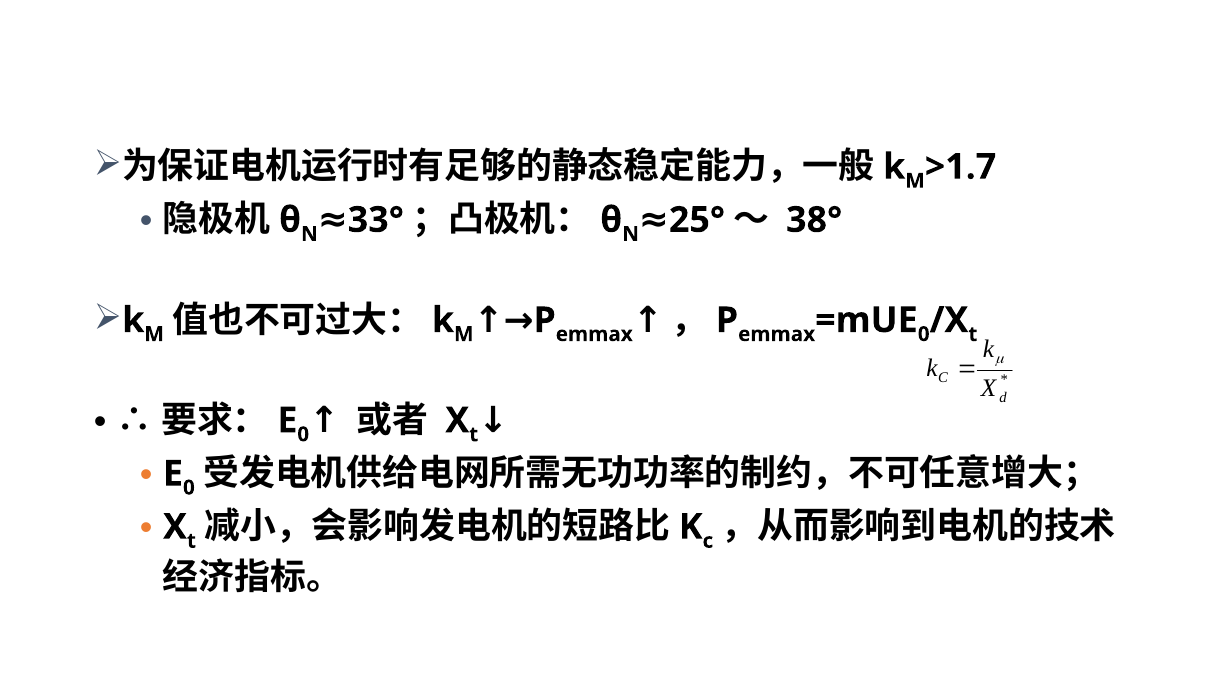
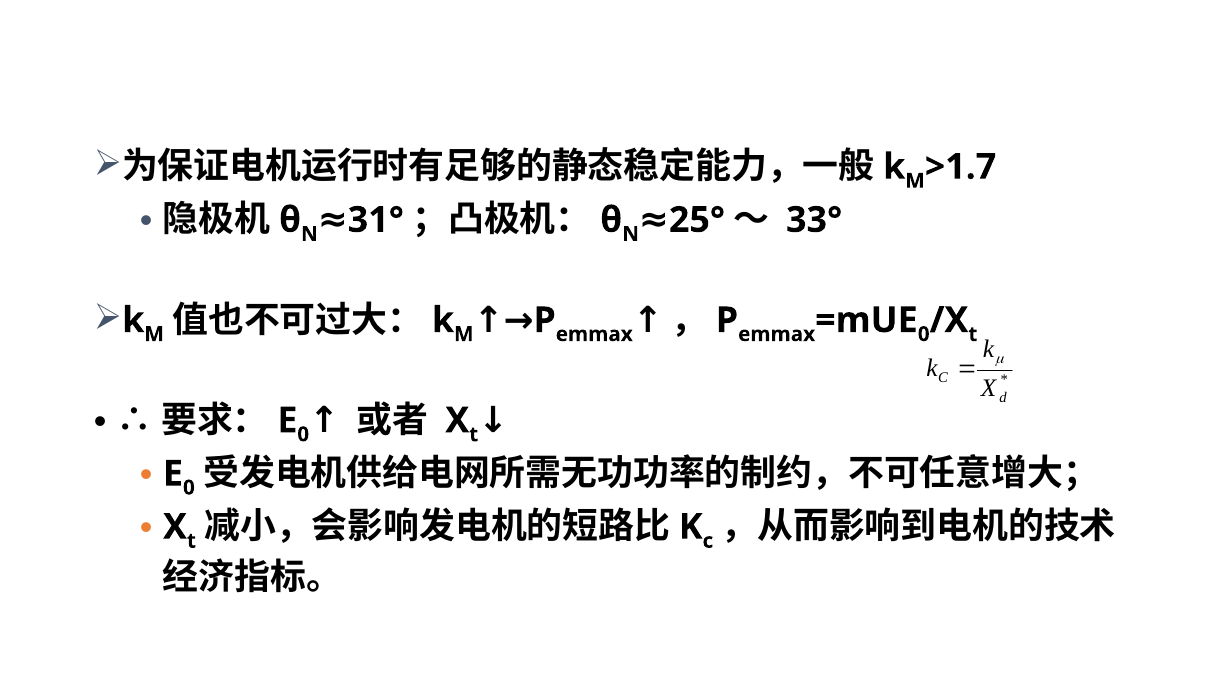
38°: 38° -> 33° (814, 220)
33°: 33° -> 31° (376, 220)
